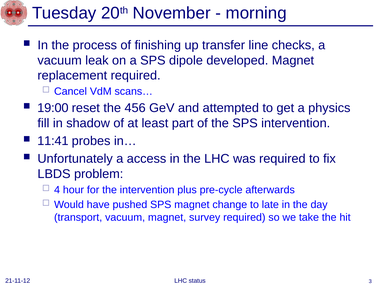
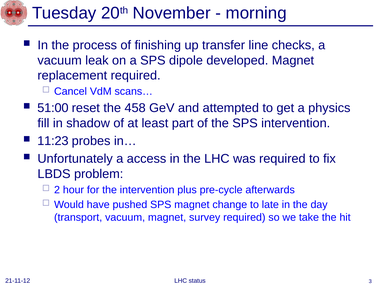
19:00: 19:00 -> 51:00 (53, 108)
456: 456 -> 458 (135, 108)
11:41: 11:41 -> 11:23 (53, 141)
4: 4 -> 2 (57, 190)
